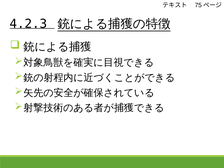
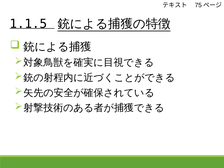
4.2.3: 4.2.3 -> 1.1.5 (28, 24)
